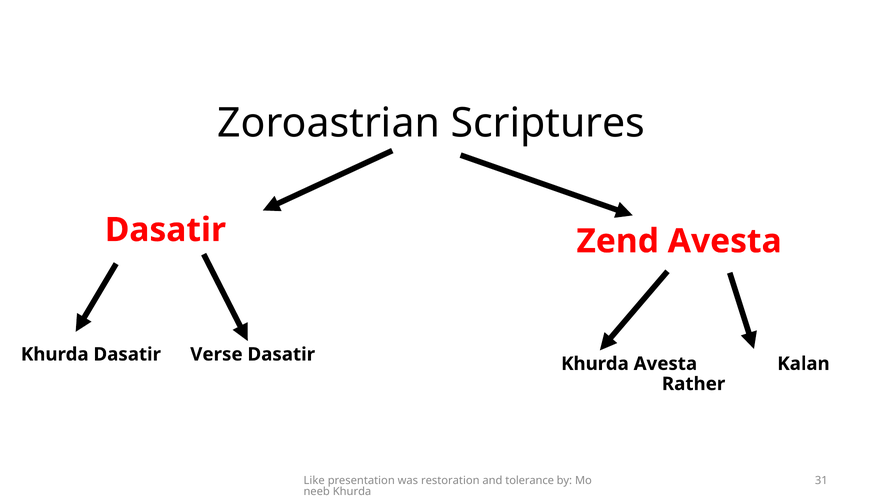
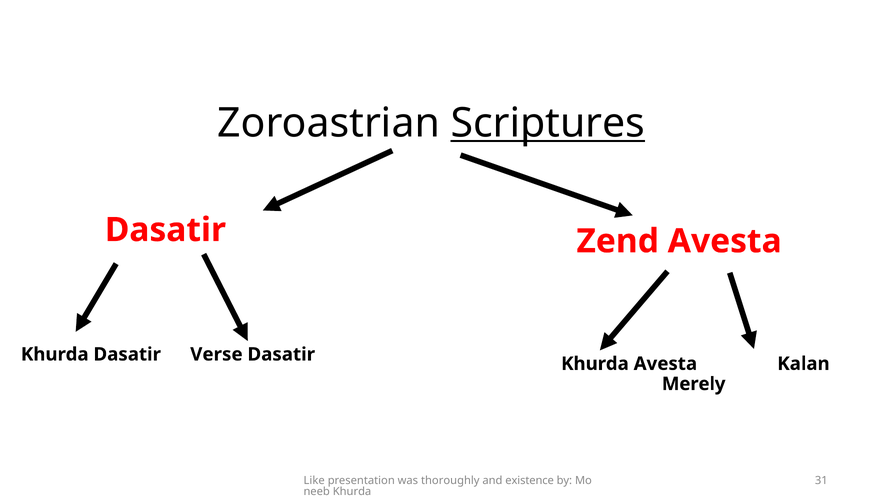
Scriptures underline: none -> present (548, 123)
Rather: Rather -> Merely (694, 384)
restoration: restoration -> thoroughly (450, 480)
tolerance: tolerance -> existence (530, 480)
